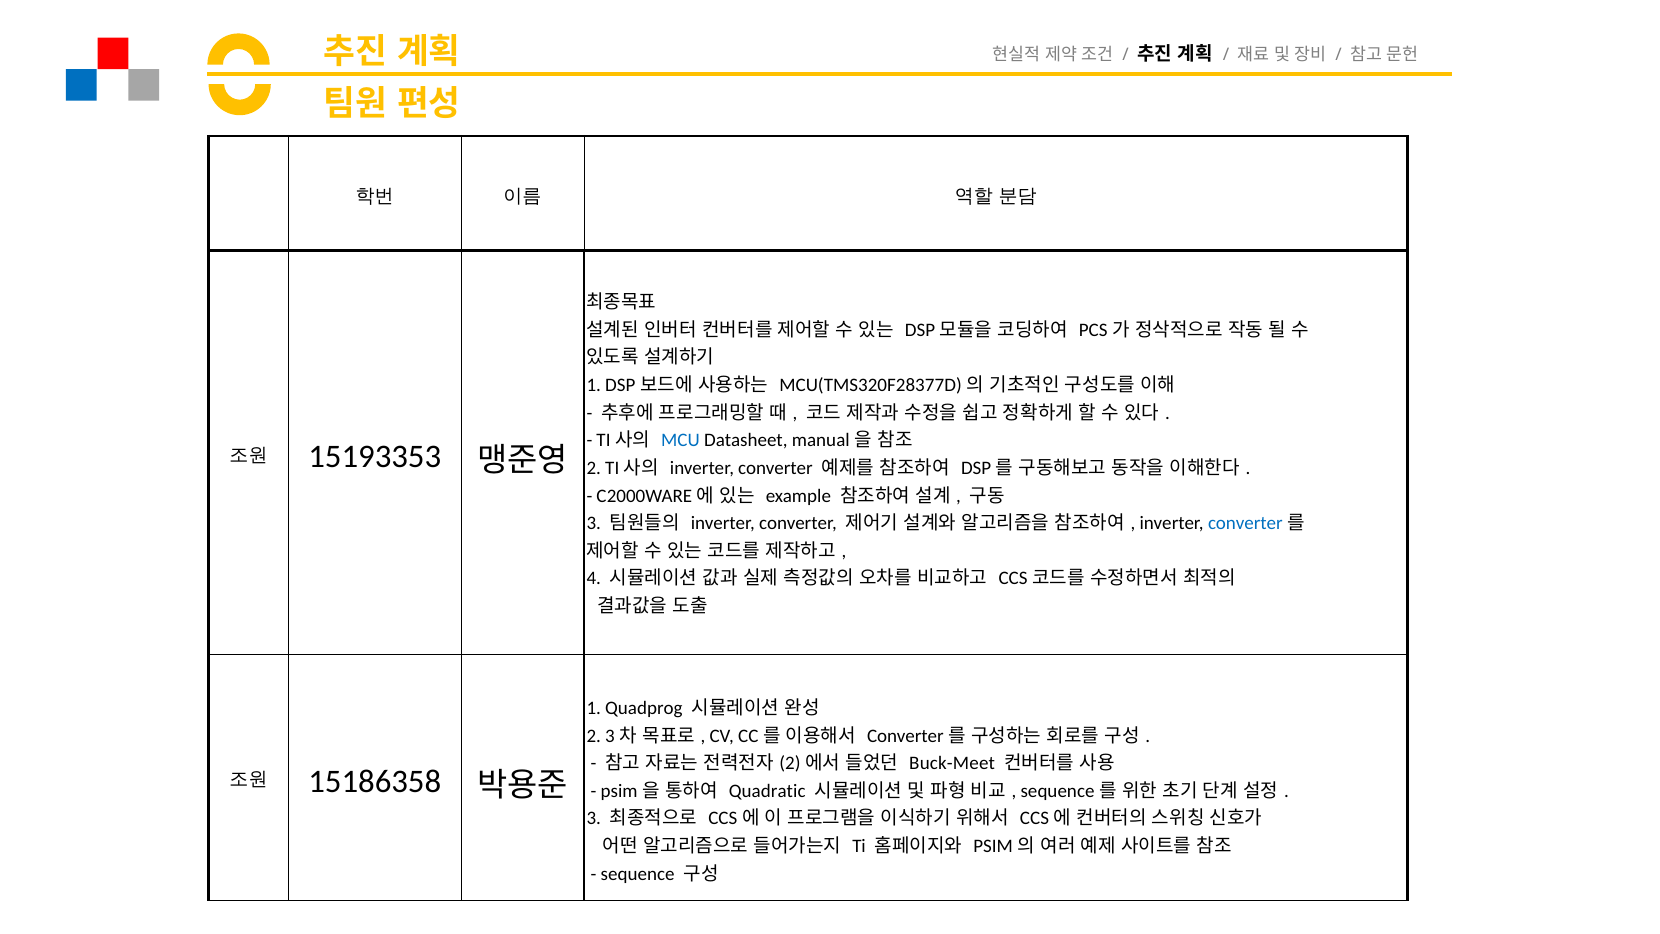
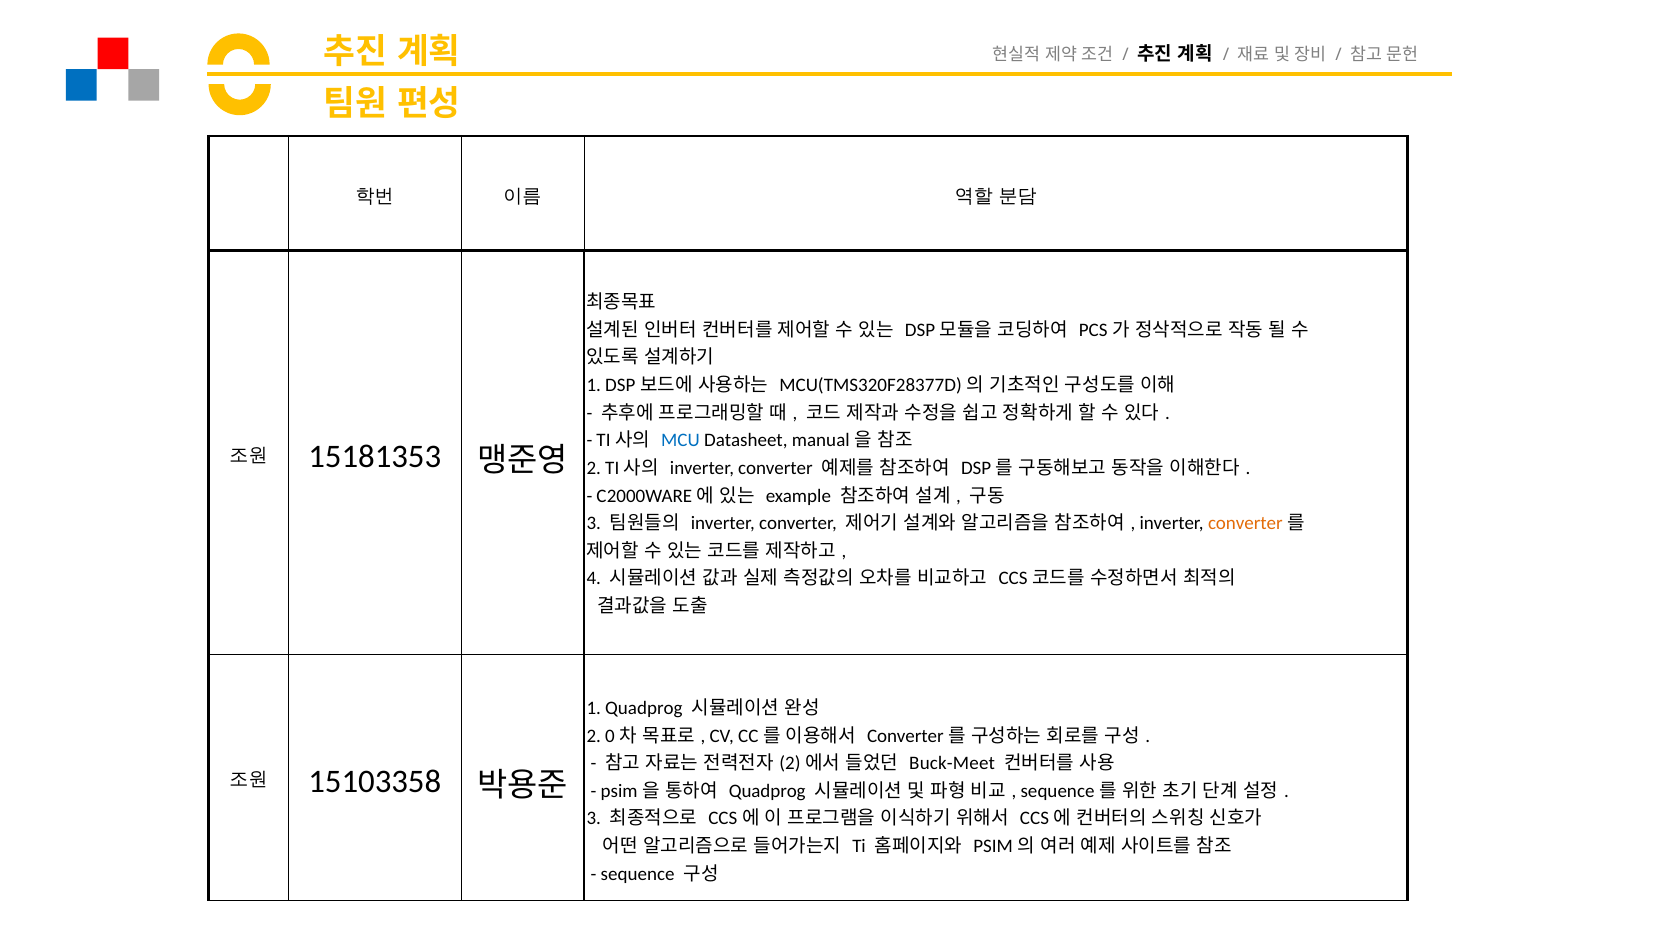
15193353: 15193353 -> 15181353 (375, 456)
converter colour: blue -> orange (1245, 523)
2 3: 3 -> 0 (610, 736)
15186358: 15186358 -> 15103358 (375, 781)
Quadratic: Quadratic -> Quadprog (767, 791)
